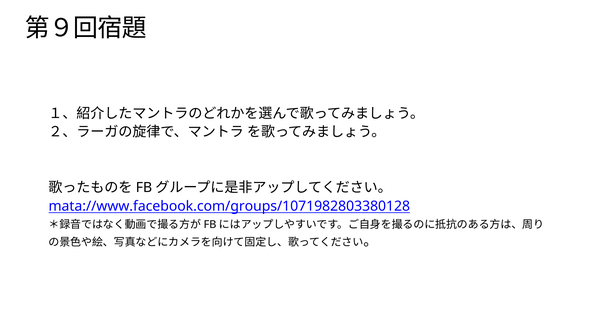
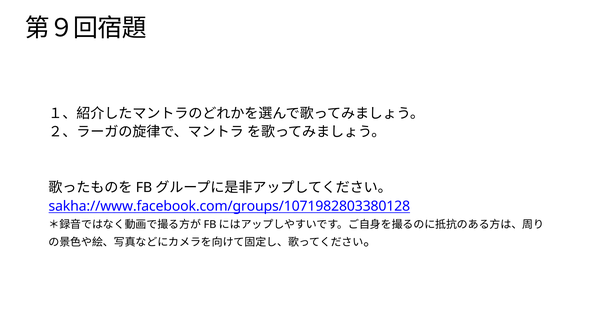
mata://www.facebook.com/groups/1071982803380128: mata://www.facebook.com/groups/1071982803380128 -> sakha://www.facebook.com/groups/1071982803380128 (229, 206)
